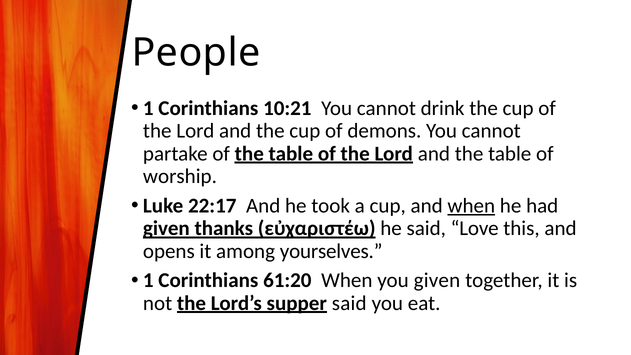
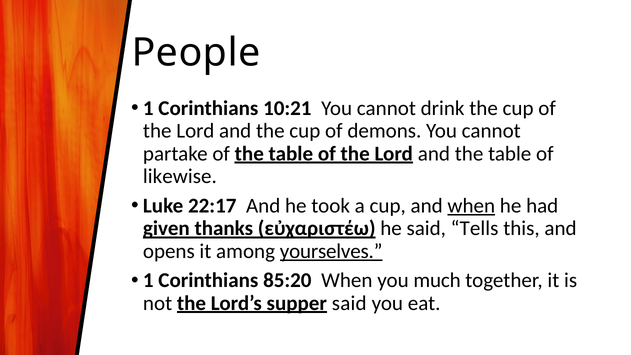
worship: worship -> likewise (180, 176)
Love: Love -> Tells (475, 228)
yourselves underline: none -> present (331, 251)
61:20: 61:20 -> 85:20 (287, 280)
you given: given -> much (437, 280)
